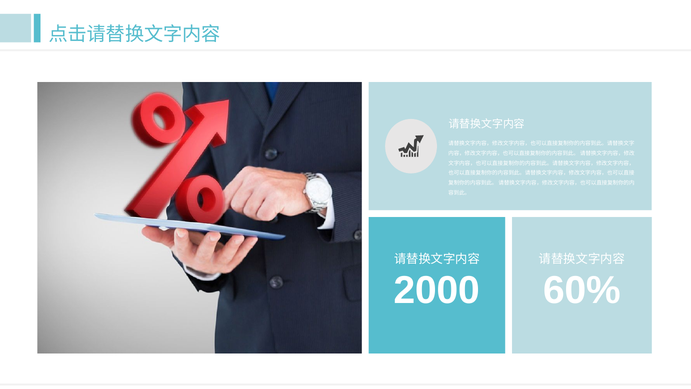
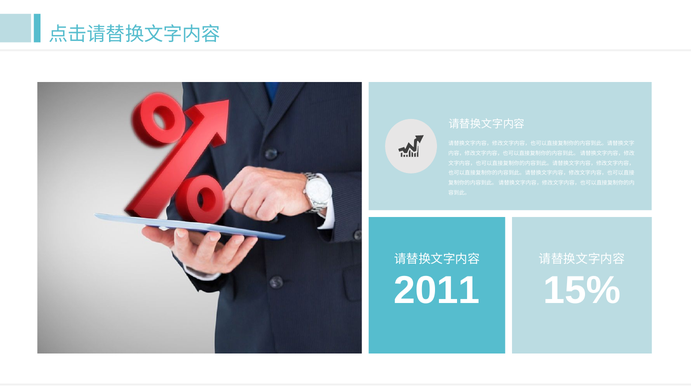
2000: 2000 -> 2011 (437, 290)
60%: 60% -> 15% (582, 290)
